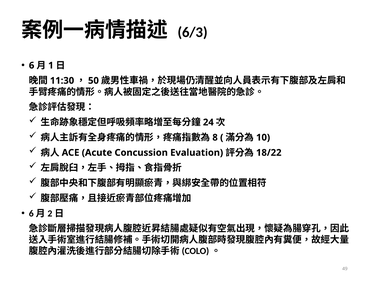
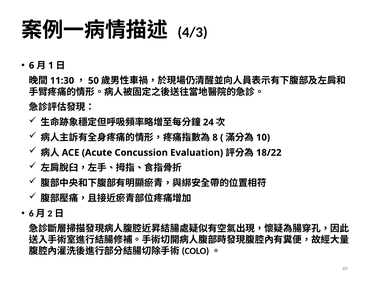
6/3: 6/3 -> 4/3 (193, 32)
